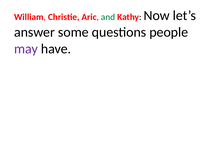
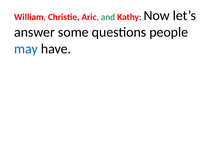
may colour: purple -> blue (26, 49)
